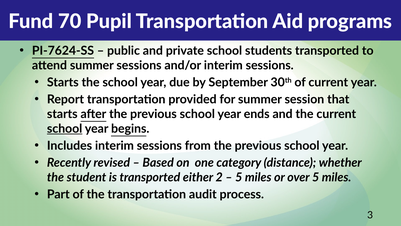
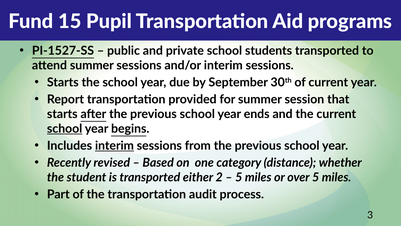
70: 70 -> 15 (70, 22)
PI-7624-SS: PI-7624-SS -> PI-1527-SS (63, 51)
interim underline: none -> present (114, 145)
